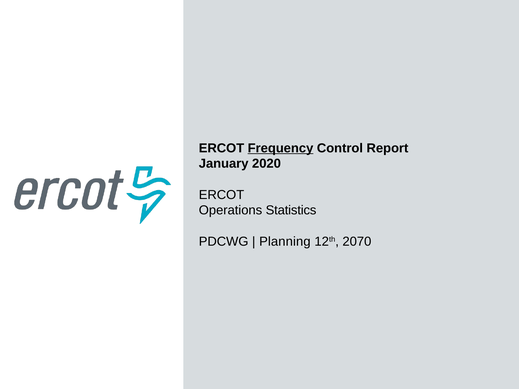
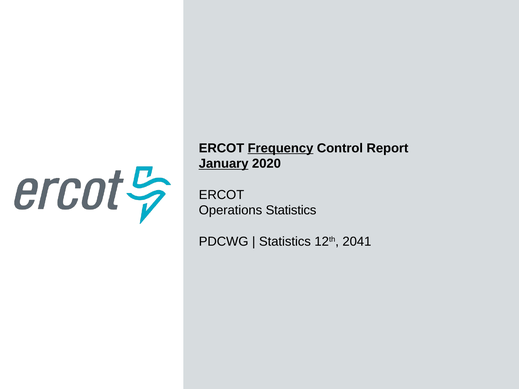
January underline: none -> present (224, 164)
Planning: Planning -> Statistics (285, 242)
2070: 2070 -> 2041 (357, 242)
